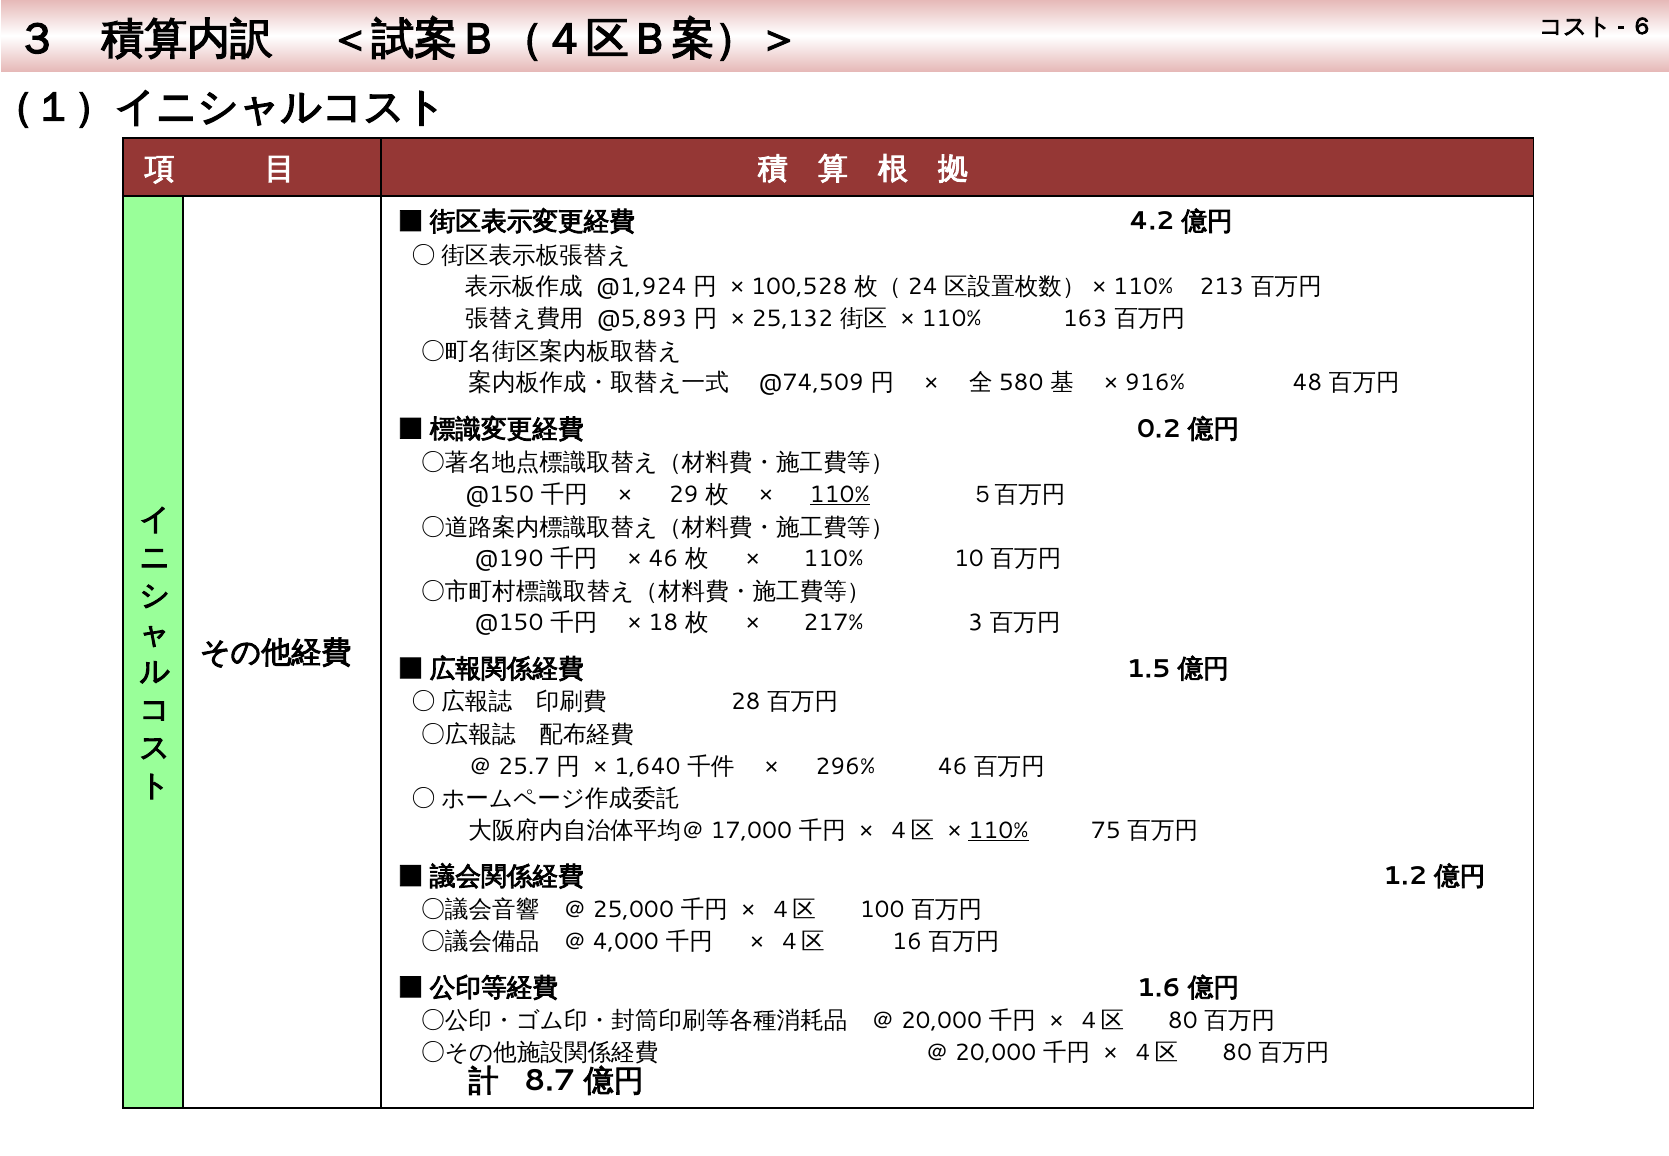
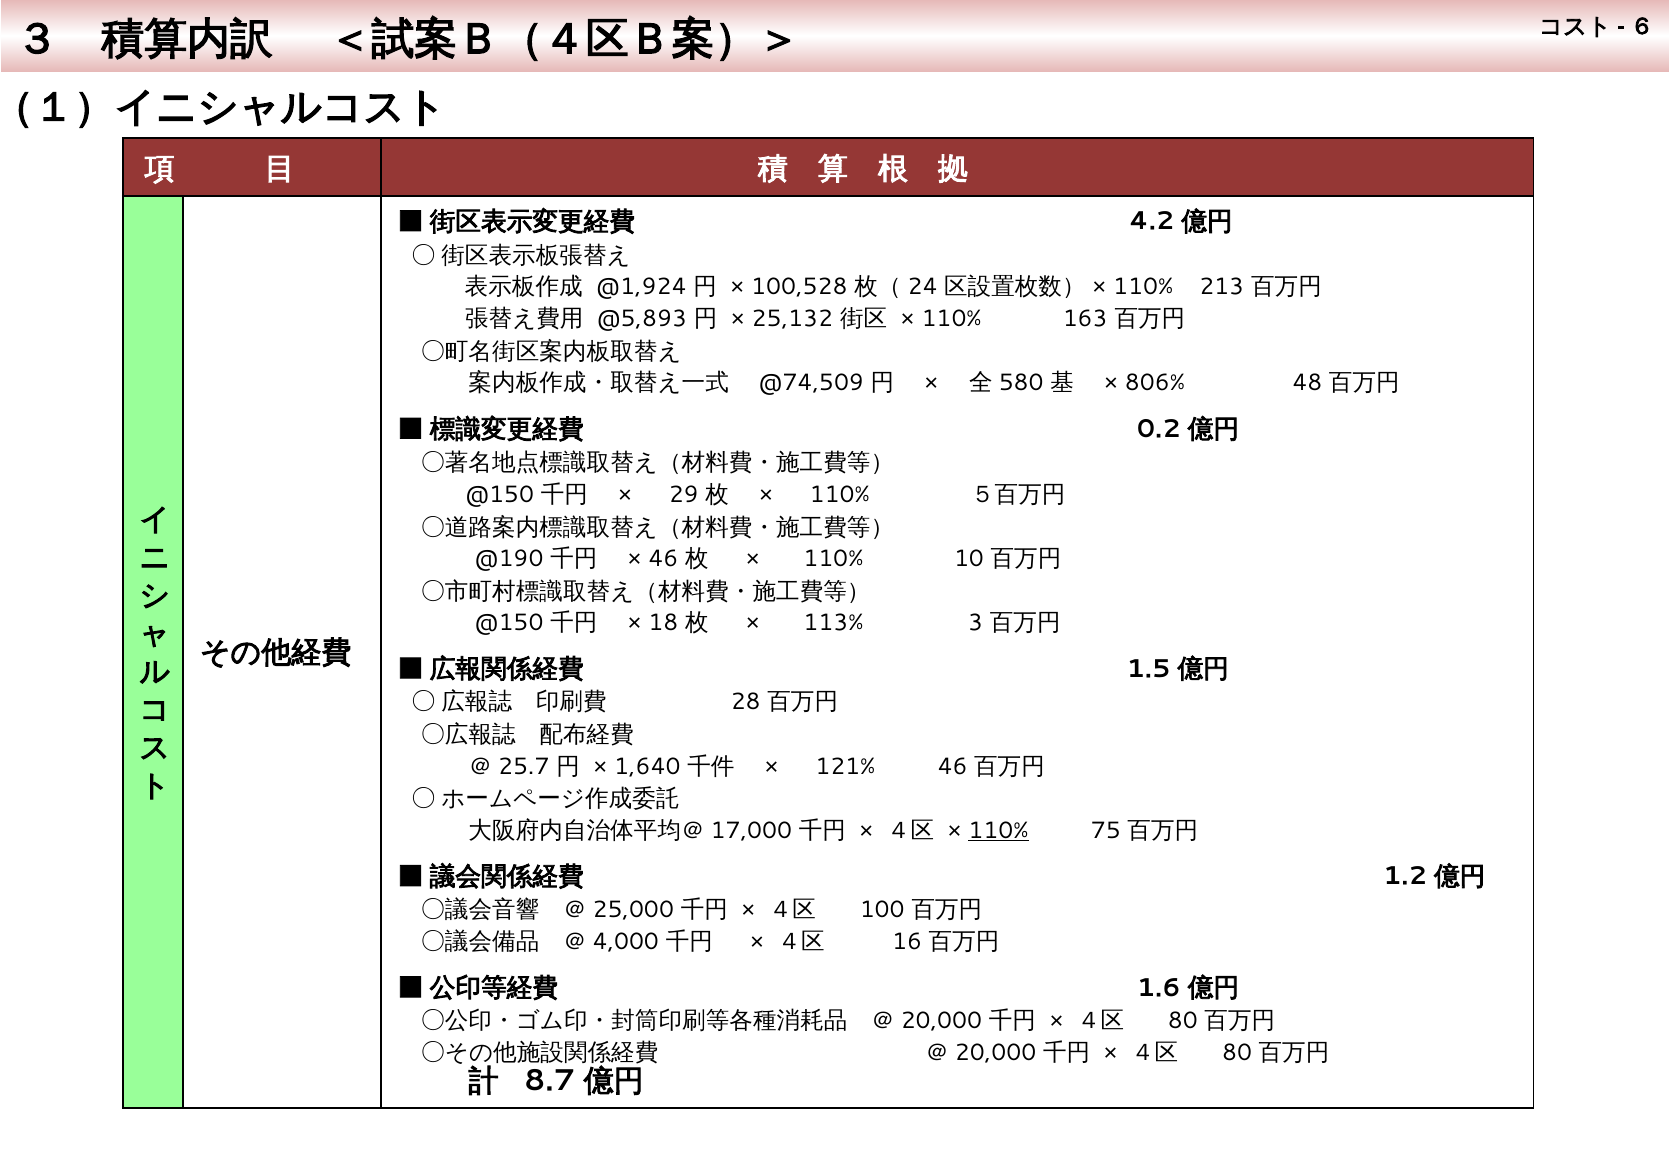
916%: 916% -> 806% (1155, 383)
110% underline: present -> none (840, 494)
217%: 217% -> 113% (834, 623)
296%: 296% -> 121% (845, 766)
